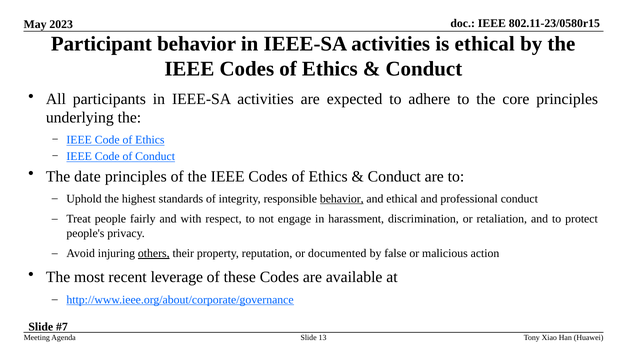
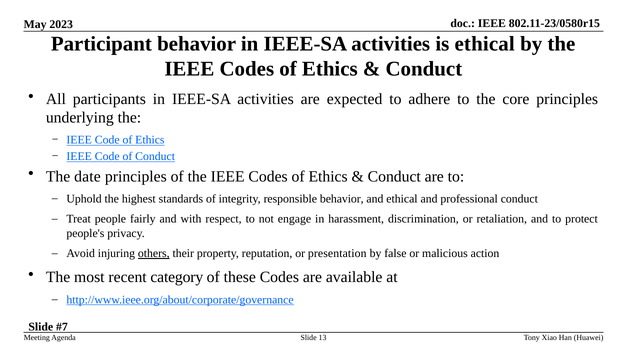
behavior underline: present -> none (342, 199)
documented: documented -> presentation (337, 254)
leverage: leverage -> category (177, 278)
